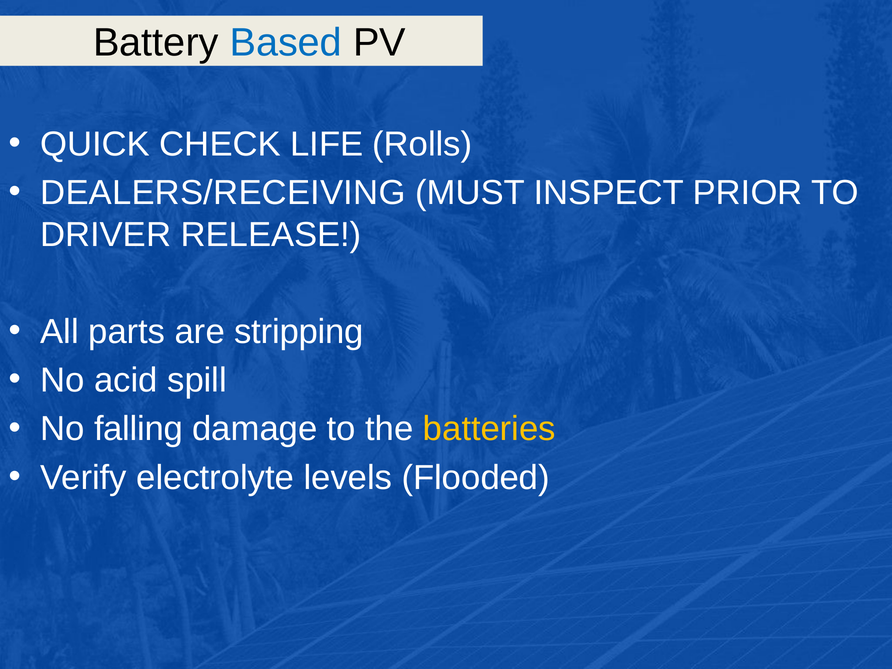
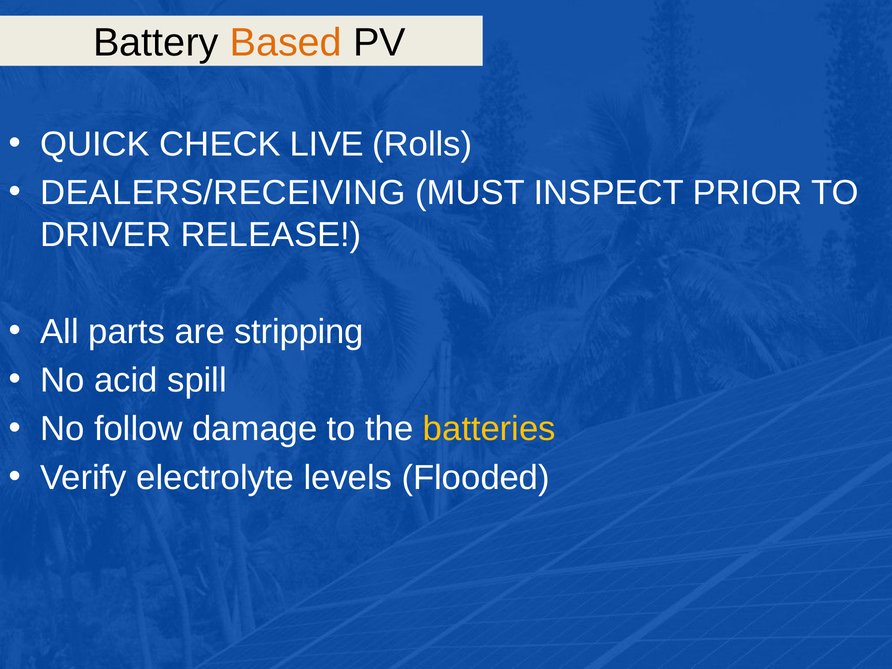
Based colour: blue -> orange (286, 43)
LIFE: LIFE -> LIVE (327, 144)
falling: falling -> follow (138, 429)
